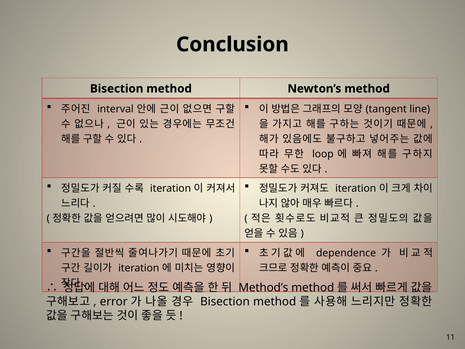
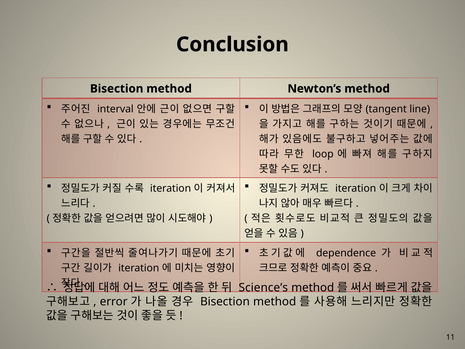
Method’s: Method’s -> Science’s (263, 288)
